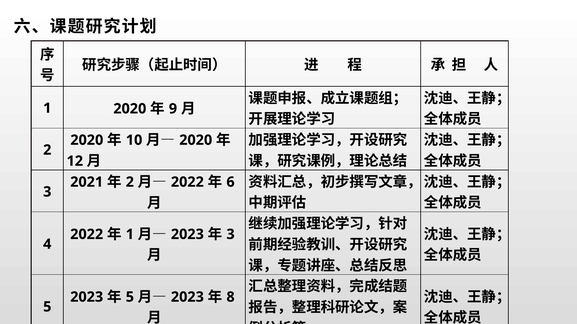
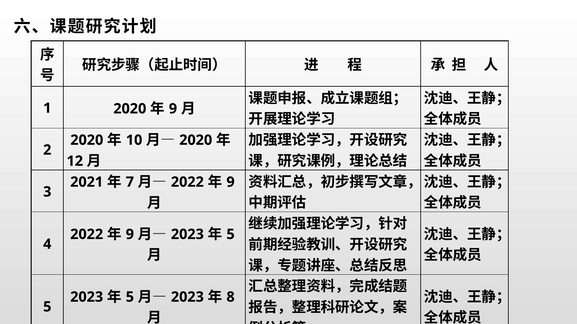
2: 2 -> 7 (130, 182)
6: 6 -> 9 (231, 182)
1: 1 -> 9 (130, 235)
3: 3 -> 5 (231, 235)
